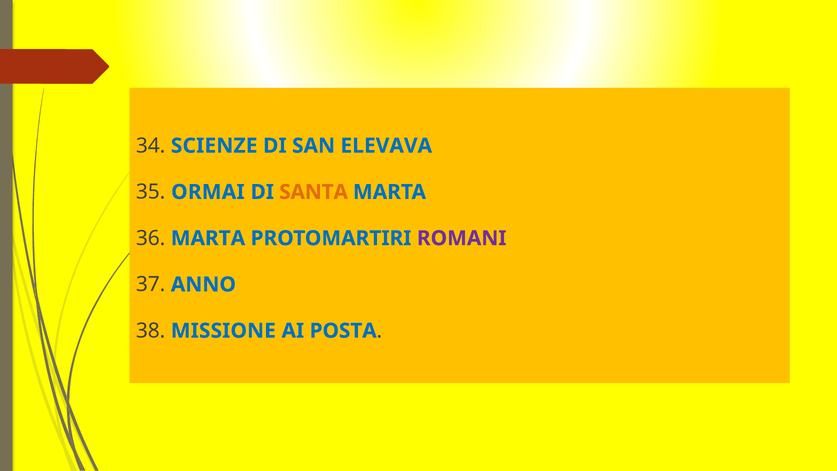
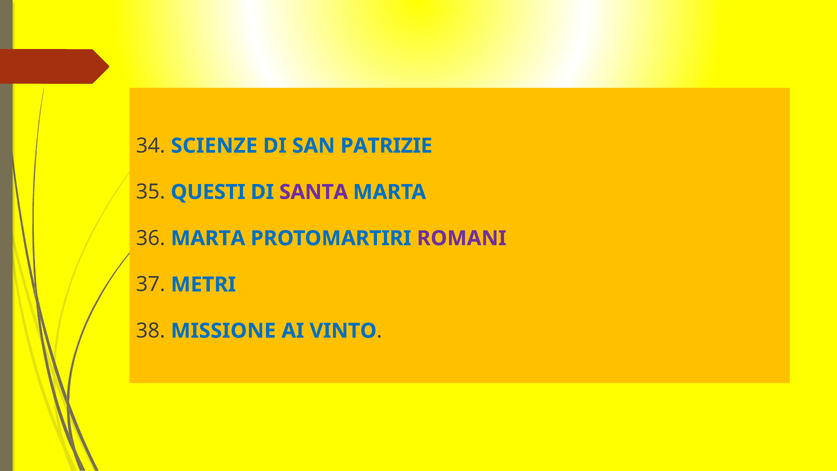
ELEVAVA: ELEVAVA -> PATRIZIE (386, 146)
ORMAI: ORMAI -> QUESTI (208, 192)
SANTA colour: orange -> purple (314, 192)
ANNO: ANNO -> METRI (203, 284)
POSTA: POSTA -> VINTO (343, 331)
